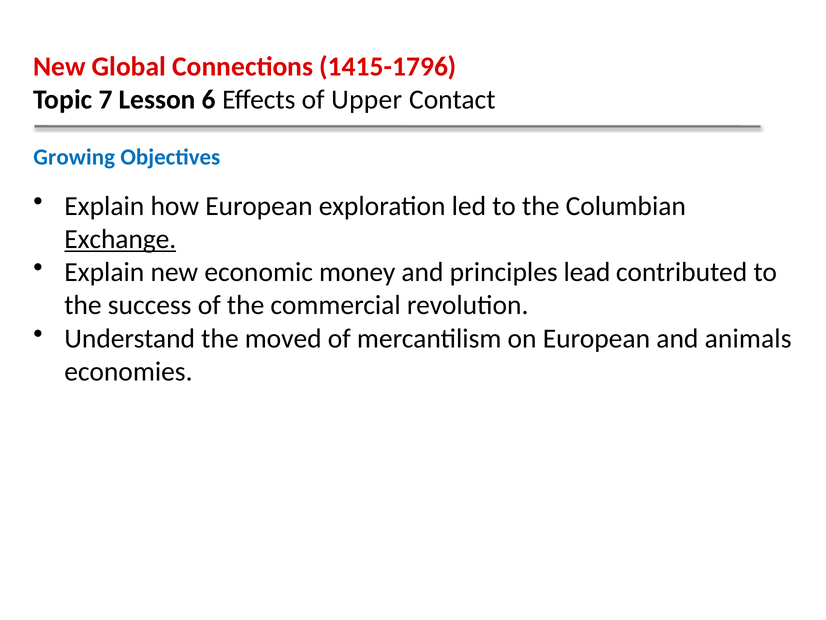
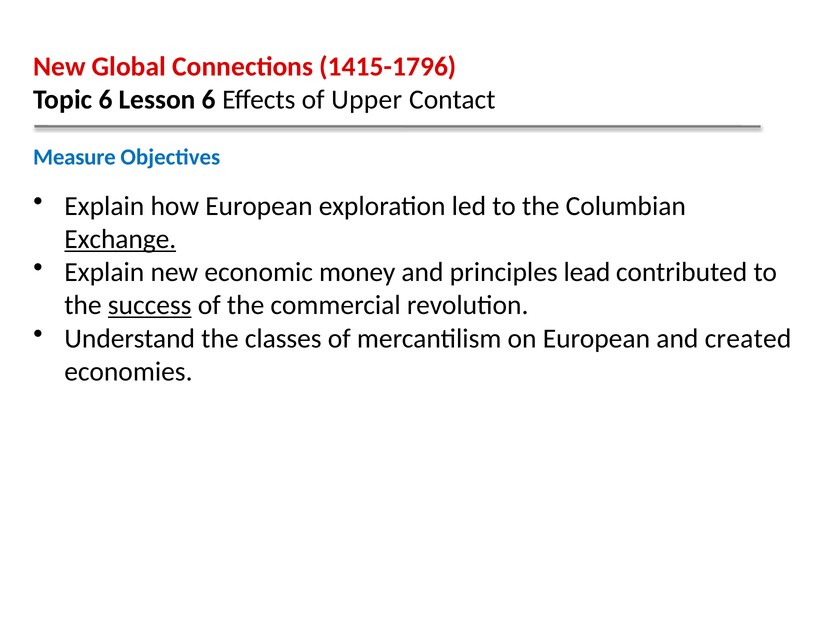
Topic 7: 7 -> 6 (106, 100)
Growing: Growing -> Measure (74, 157)
success underline: none -> present (150, 305)
moved: moved -> classes (283, 338)
animals: animals -> created (748, 338)
